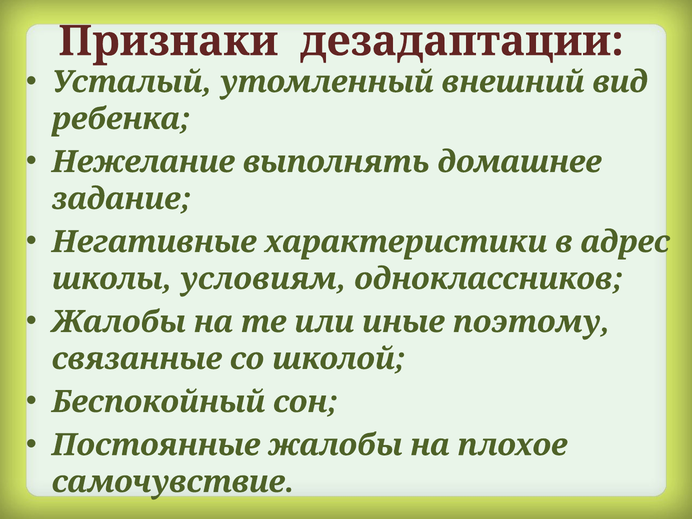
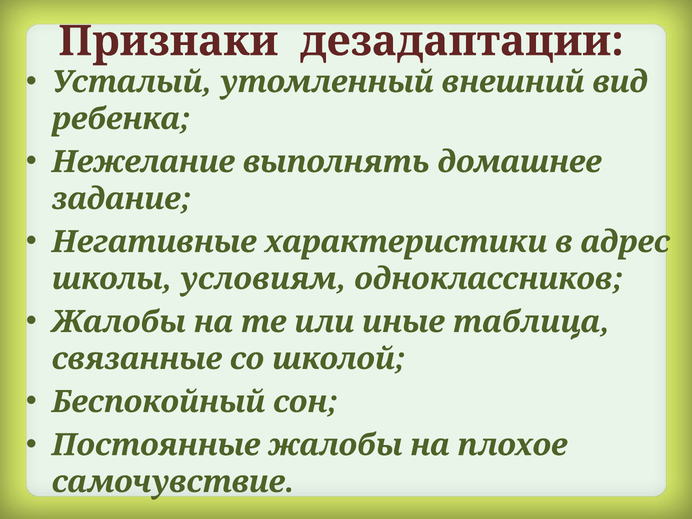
поэтому: поэтому -> таблица (531, 322)
